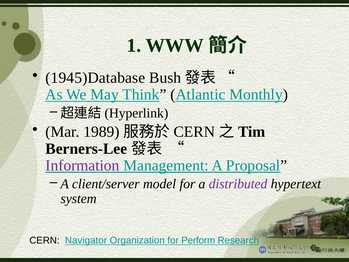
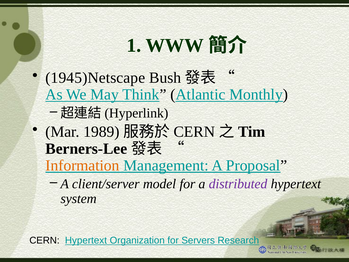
1945)Database: 1945)Database -> 1945)Netscape (95, 78)
Information colour: purple -> orange (82, 165)
CERN Navigator: Navigator -> Hypertext (86, 240)
Perform: Perform -> Servers (198, 240)
